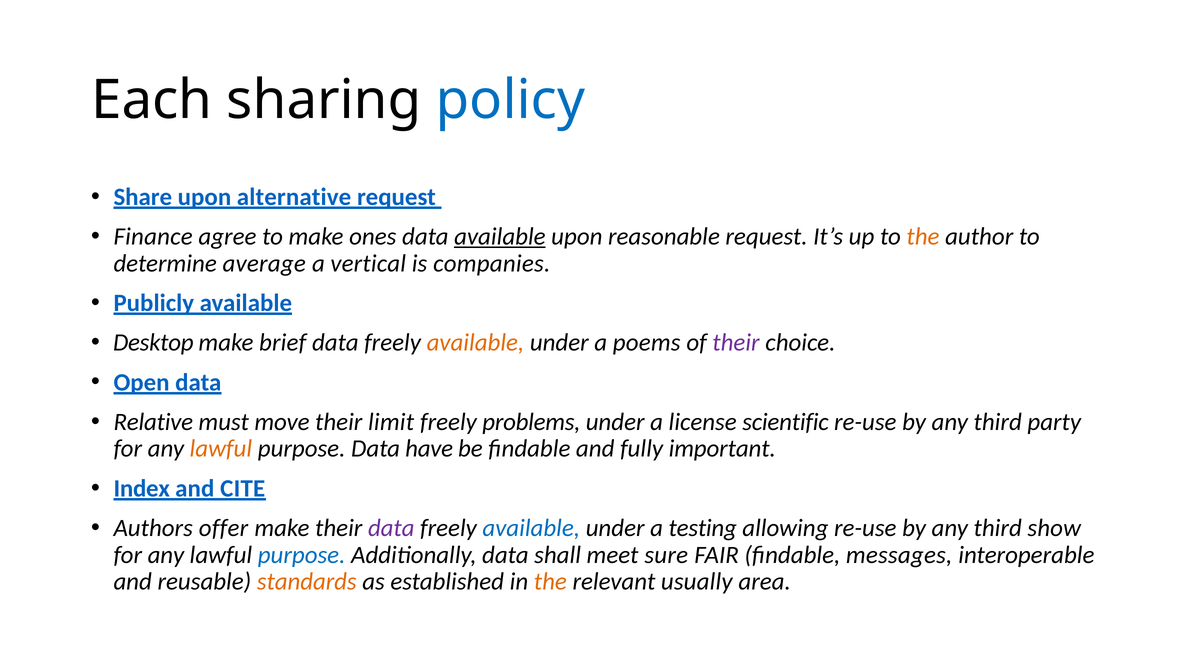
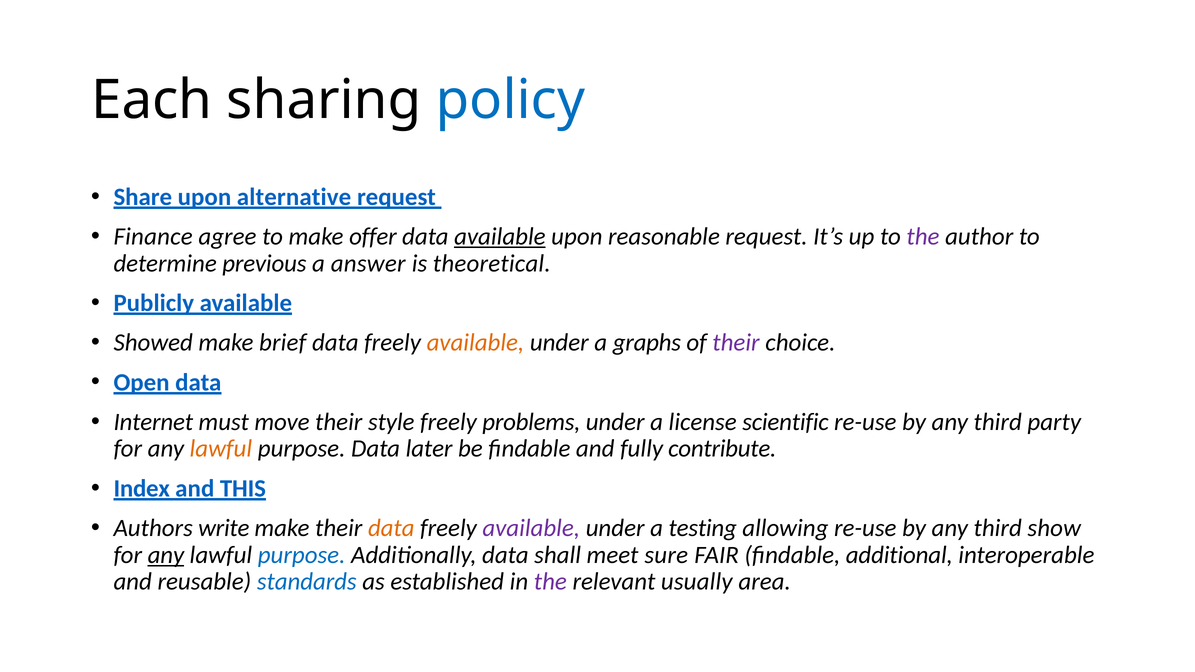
ones: ones -> offer (373, 237)
the colour: orange -> purple (923, 237)
average: average -> previous (264, 264)
vertical: vertical -> answer (368, 264)
companies: companies -> theoretical (492, 264)
Desktop: Desktop -> Showed (153, 343)
poems: poems -> graphs (647, 343)
Relative: Relative -> Internet (153, 422)
limit: limit -> style (391, 422)
have: have -> later (429, 449)
important: important -> contribute (722, 449)
CITE: CITE -> THIS (243, 489)
offer: offer -> write (224, 528)
data colour: purple -> orange (391, 528)
available colour: blue -> purple (531, 528)
any underline: none -> present (166, 555)
messages: messages -> additional (899, 555)
standards colour: orange -> blue (307, 582)
the colour: orange -> purple (550, 582)
